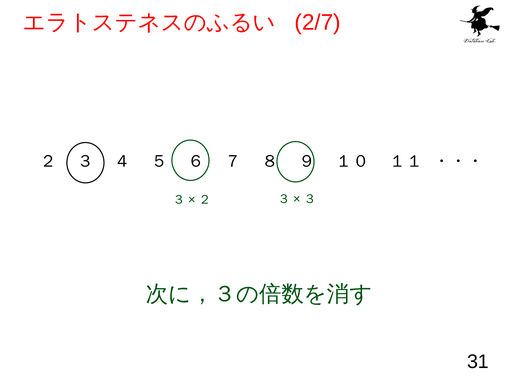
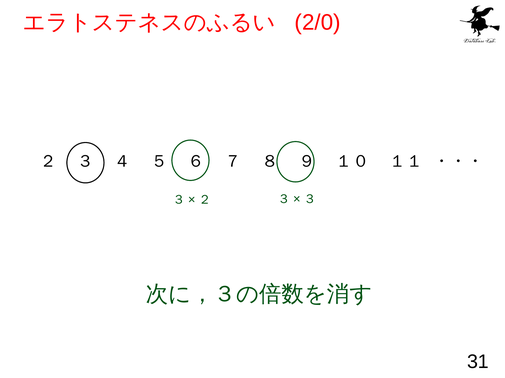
2/7: 2/7 -> 2/0 (318, 22)
